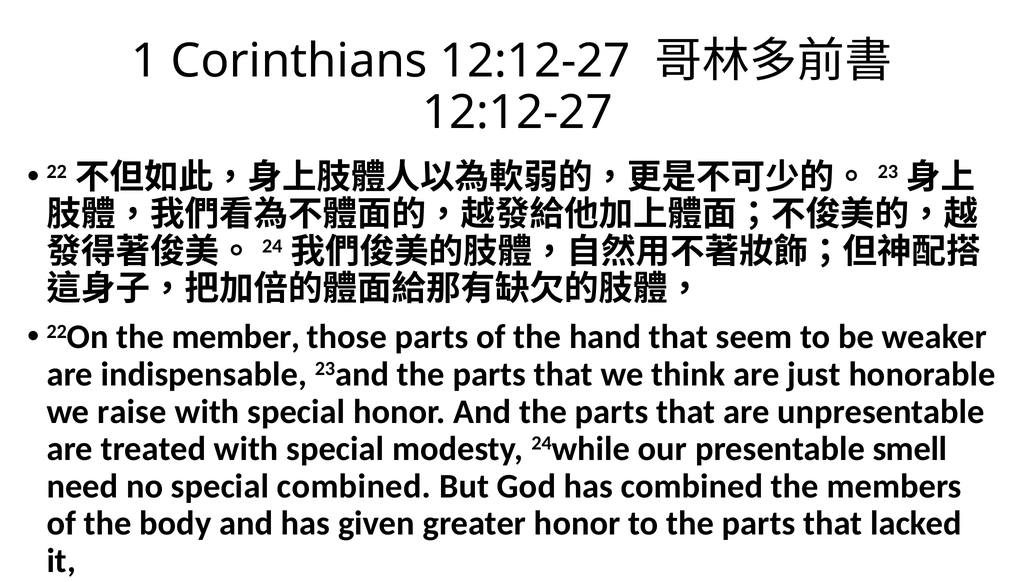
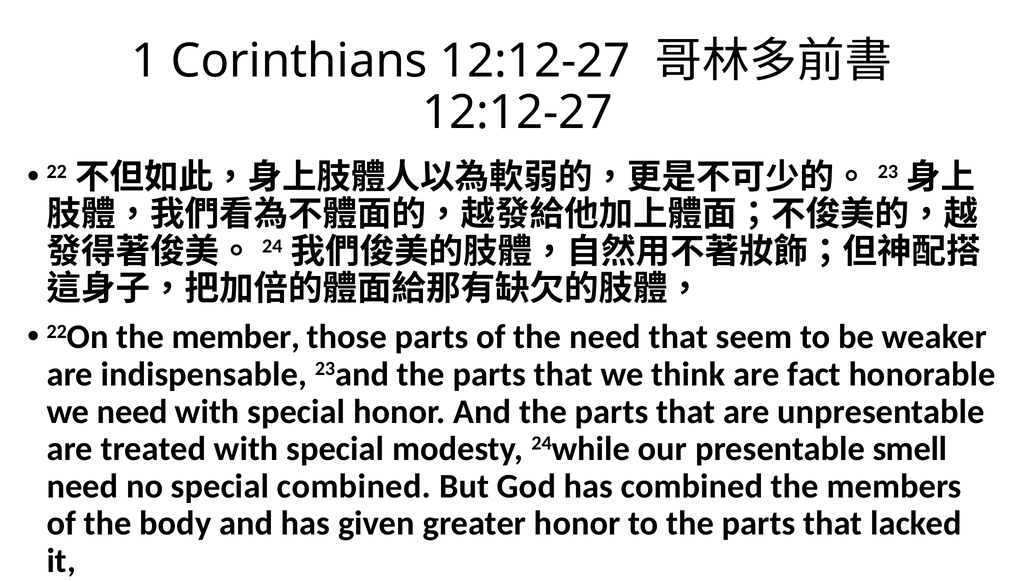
the hand: hand -> need (605, 337)
just: just -> fact (814, 375)
we raise: raise -> need (132, 412)
